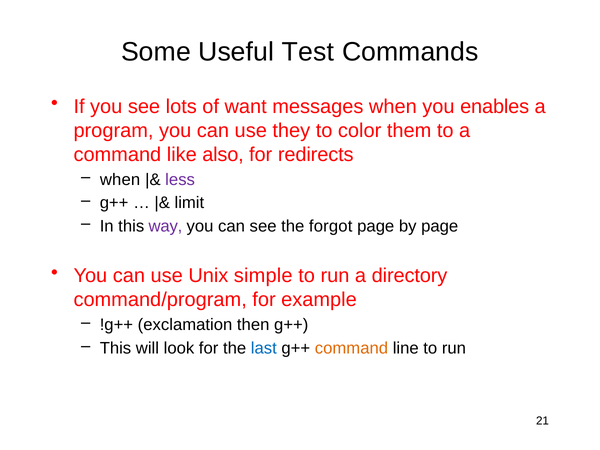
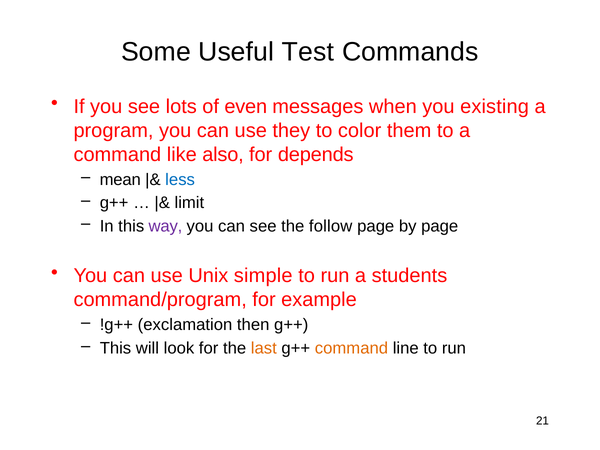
want: want -> even (246, 106)
enables: enables -> existing (495, 106)
redirects: redirects -> depends (316, 154)
when: when -> mean (120, 180)
less colour: purple -> blue (180, 180)
forgot: forgot -> follow (331, 226)
directory: directory -> students (409, 276)
last colour: blue -> orange (264, 348)
